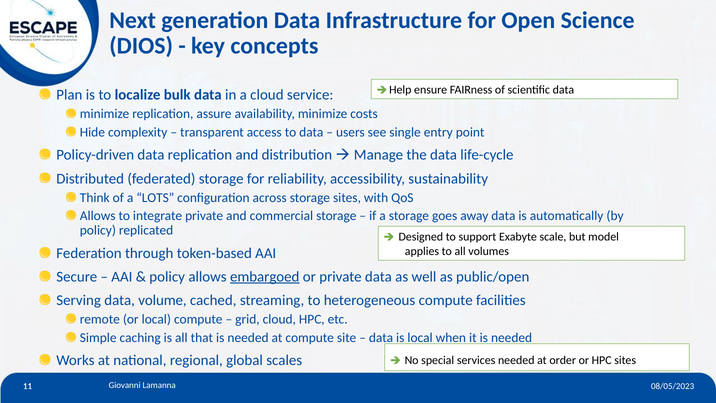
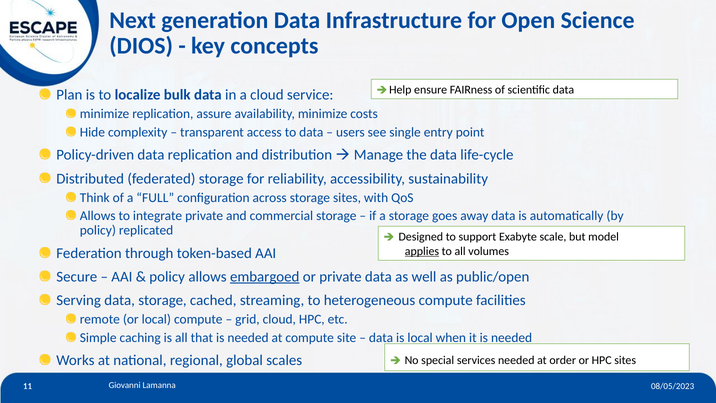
LOTS: LOTS -> FULL (155, 198)
applies underline: none -> present (422, 251)
data volume: volume -> storage (162, 300)
